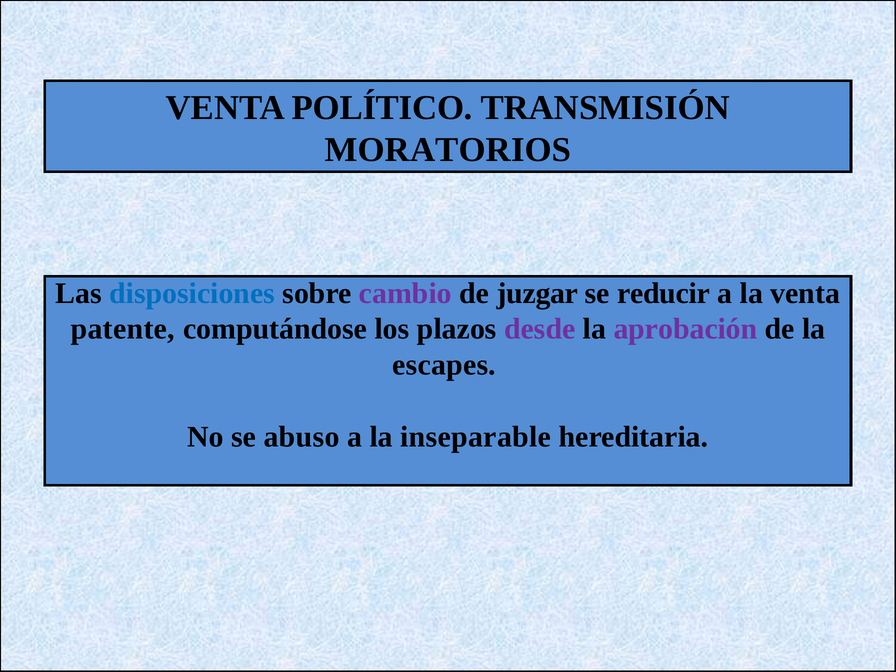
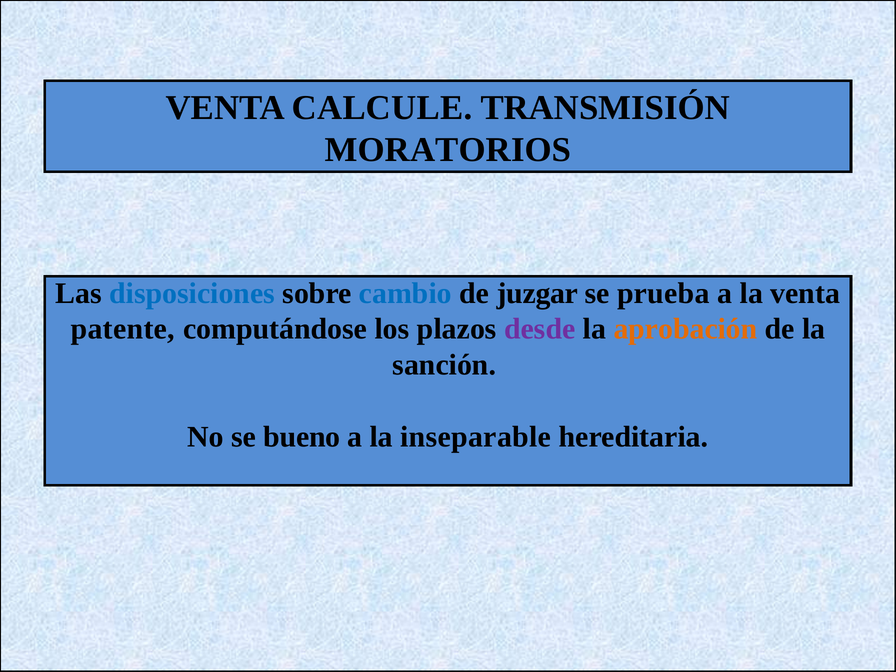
POLÍTICO: POLÍTICO -> CALCULE (382, 108)
cambio colour: purple -> blue (405, 293)
reducir: reducir -> prueba (663, 293)
aprobación colour: purple -> orange (685, 329)
escapes: escapes -> sanción (444, 365)
abuso: abuso -> bueno (302, 437)
